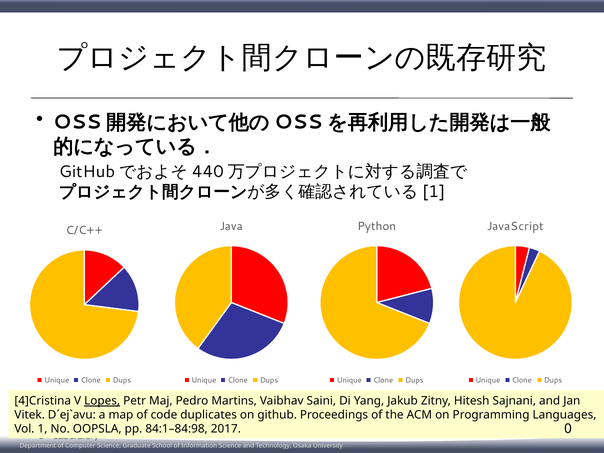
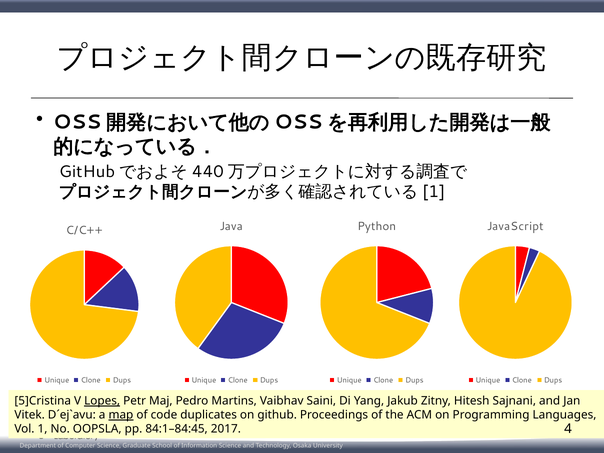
4]Cristina: 4]Cristina -> 5]Cristina (43, 401)
map underline: none -> present (121, 415)
84:1–84:98: 84:1–84:98 -> 84:1–84:45 (177, 429)
0: 0 -> 4 (568, 429)
